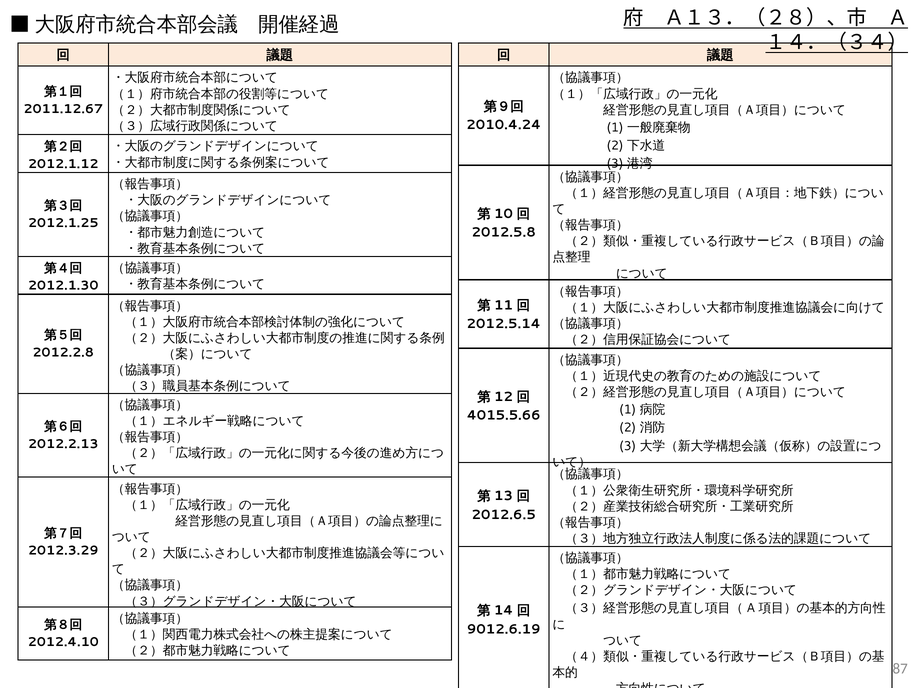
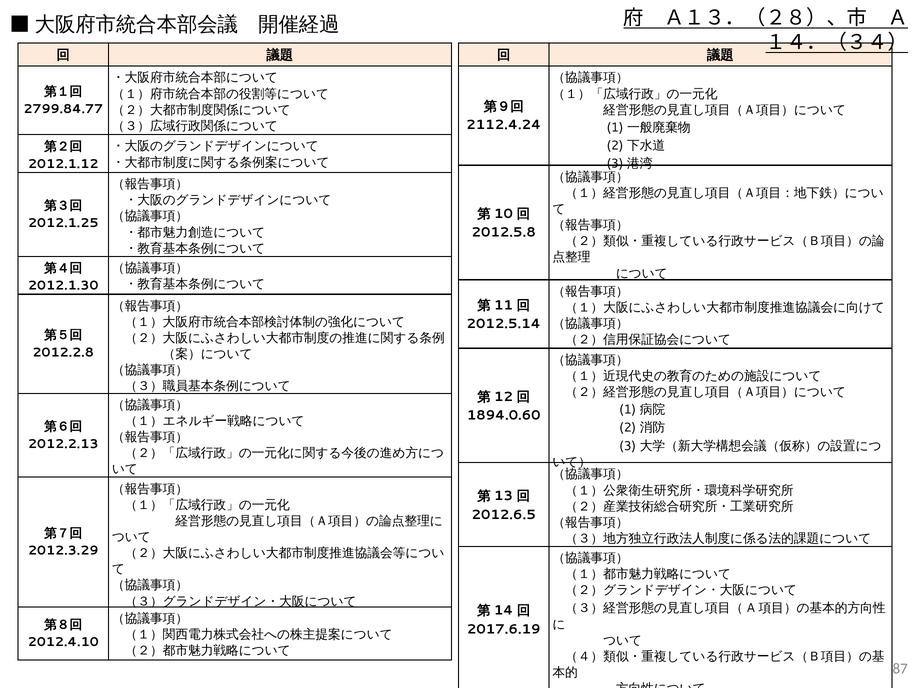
2011.12.67: 2011.12.67 -> 2799.84.77 (63, 109)
2010.4.24: 2010.4.24 -> 2112.4.24 (504, 125)
4015.5.66: 4015.5.66 -> 1894.0.60 (504, 415)
9012.6.19: 9012.6.19 -> 2017.6.19 (504, 629)
